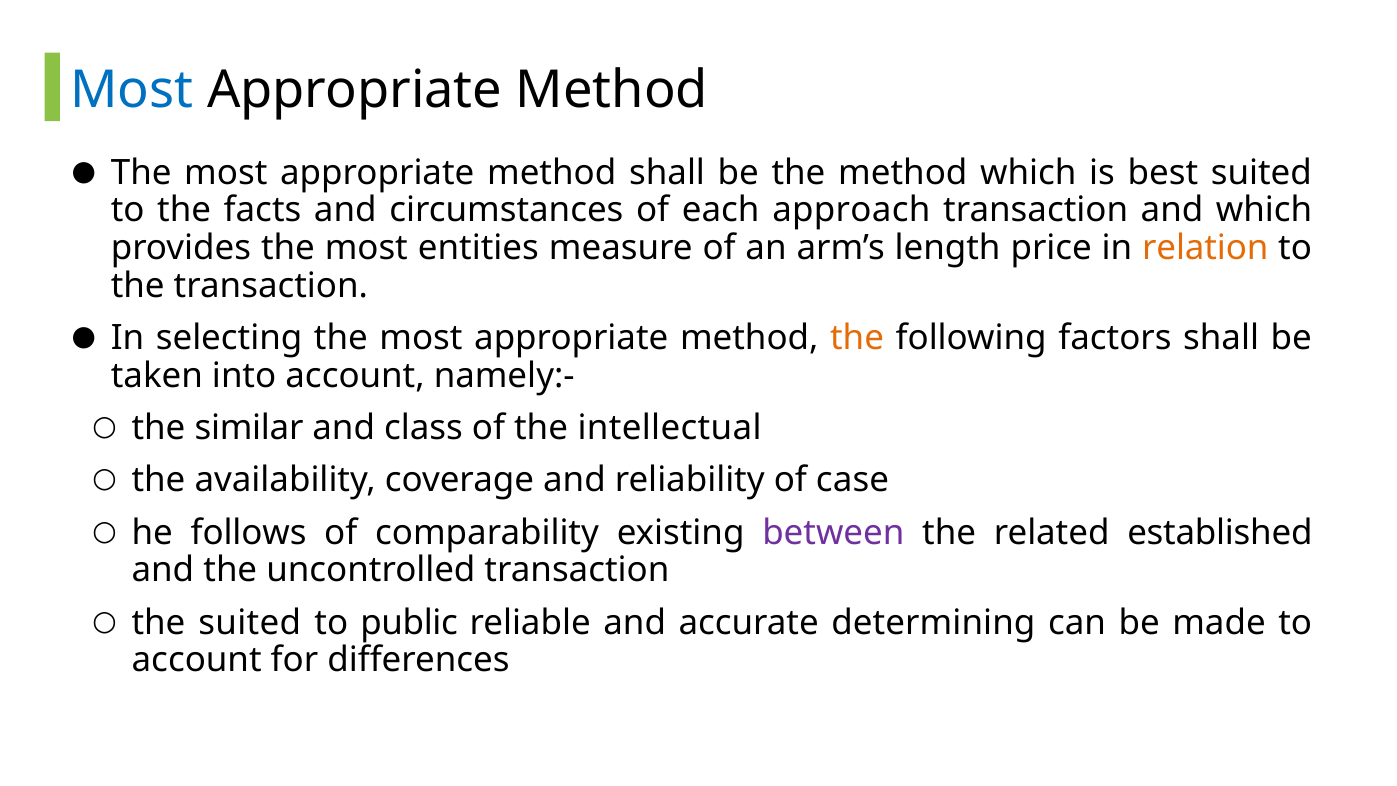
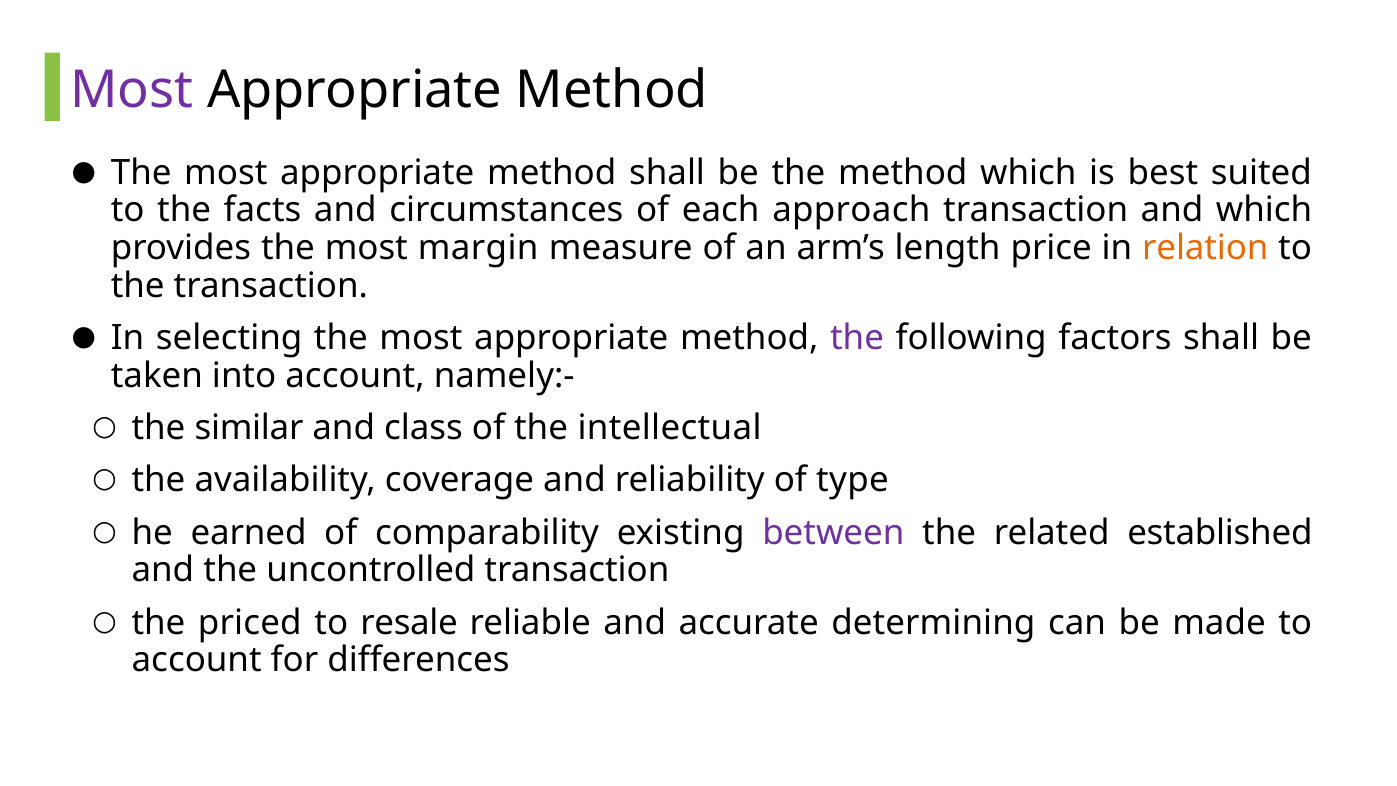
Most colour: blue -> purple (132, 90)
entities: entities -> margin (478, 248)
the colour: orange -> purple (857, 338)
case: case -> type (852, 480)
follows: follows -> earned (249, 532)
the suited: suited -> priced (250, 622)
public: public -> resale (409, 622)
